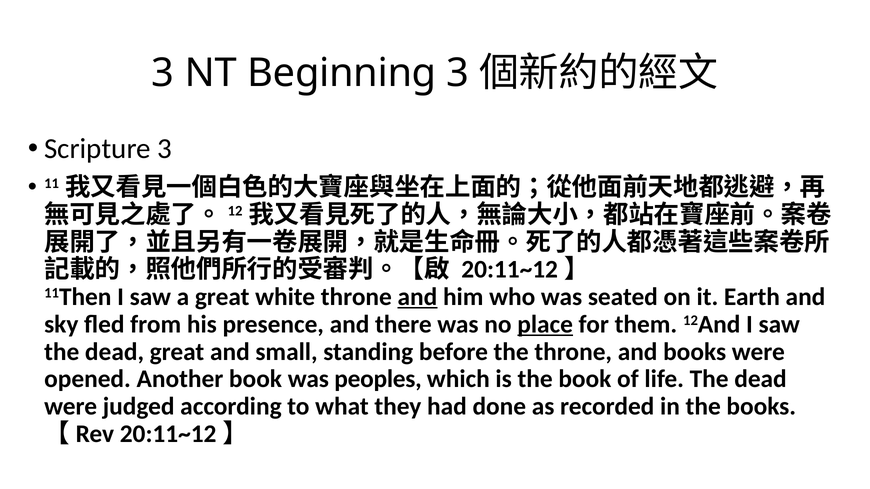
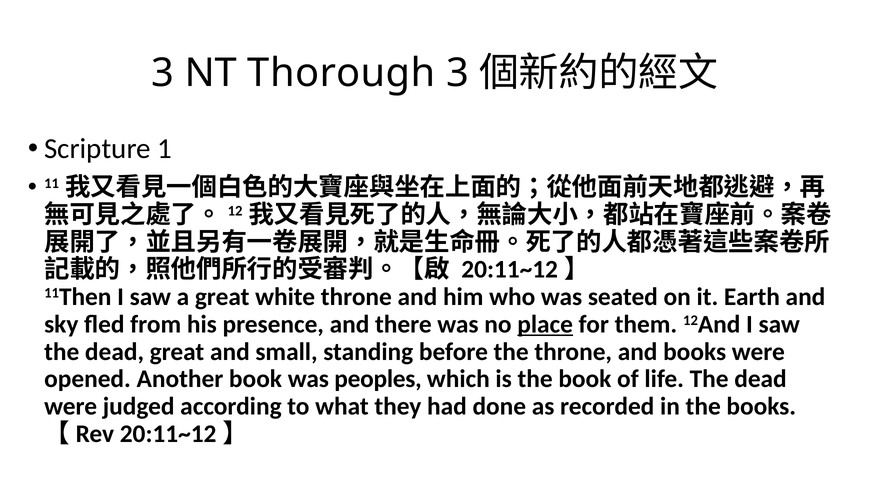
Beginning: Beginning -> Thorough (342, 73)
Scripture 3: 3 -> 1 (165, 149)
and underline: present -> none (417, 297)
